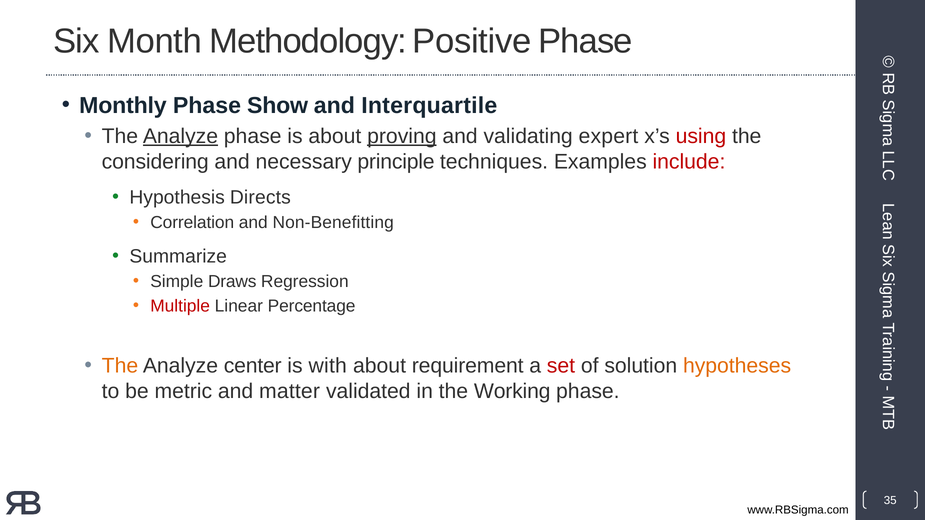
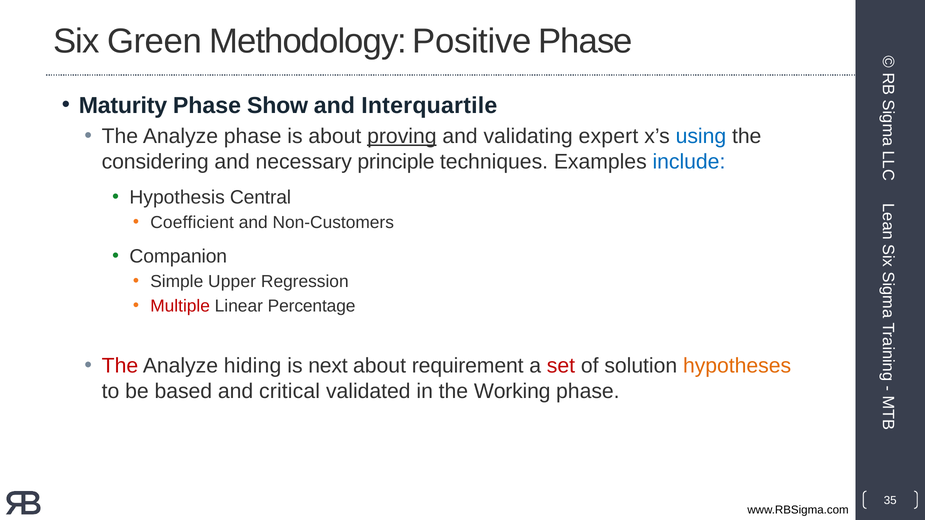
Month: Month -> Green (155, 41)
Monthly: Monthly -> Maturity (123, 106)
Analyze underline: present -> none (180, 136)
using colour: red -> blue (701, 136)
include colour: red -> blue (689, 162)
Directs: Directs -> Central (261, 197)
Correlation: Correlation -> Coefficient (192, 223)
Non-Benefitting: Non-Benefitting -> Non-Customers (333, 223)
Summarize: Summarize -> Companion (178, 256)
Draws: Draws -> Upper (232, 282)
The colour: orange -> red (120, 366)
center: center -> hiding (253, 366)
with: with -> next (328, 366)
metric: metric -> based (183, 391)
matter: matter -> critical (290, 391)
